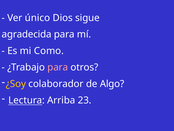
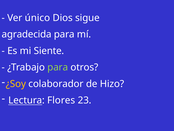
Como: Como -> Siente (49, 51)
para colour: pink -> light green (58, 67)
Algo: Algo -> Hizo (112, 84)
Arriba: Arriba -> Flores (61, 100)
